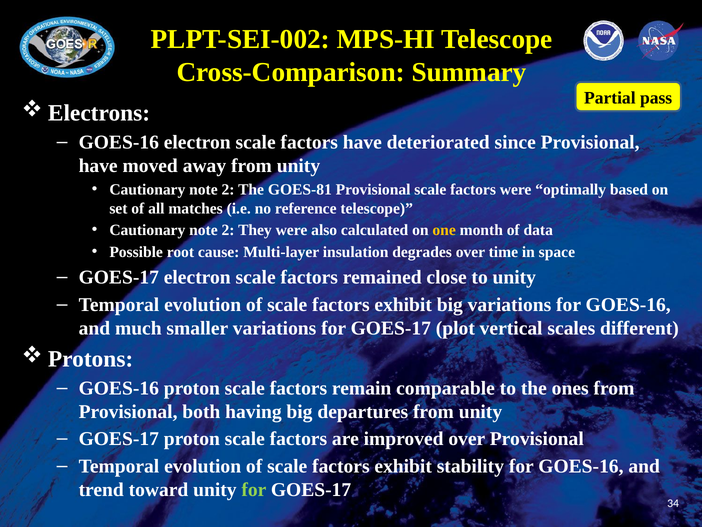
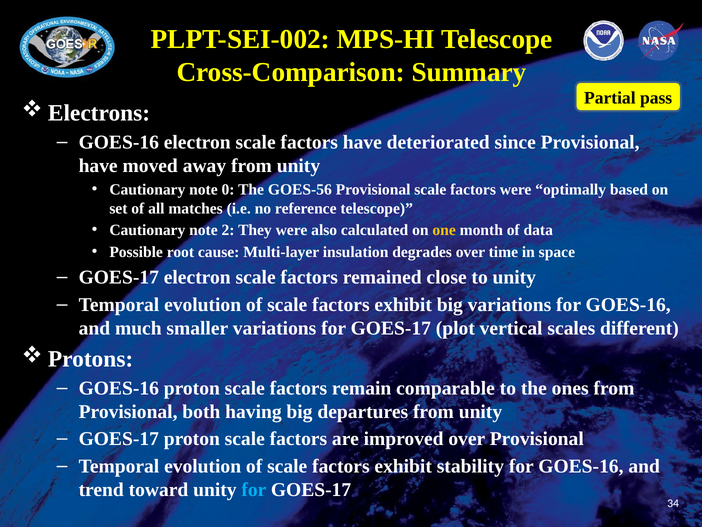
2: 2 -> 0 (228, 189)
GOES-81: GOES-81 -> GOES-56 (300, 189)
for colour: light green -> light blue (254, 489)
